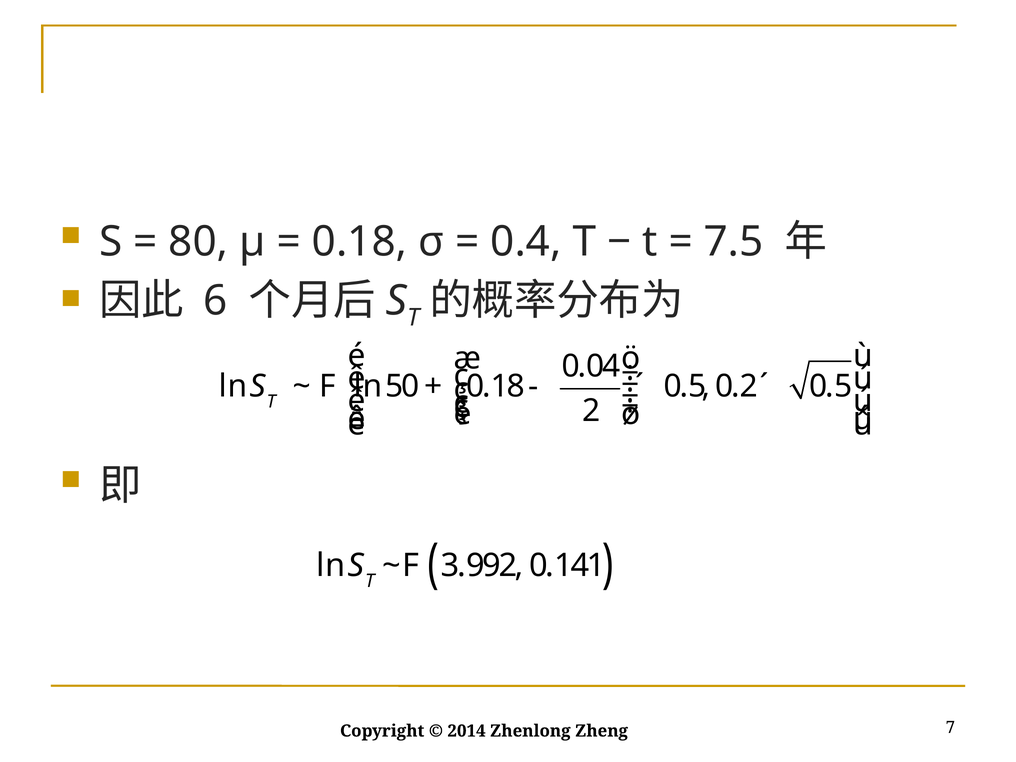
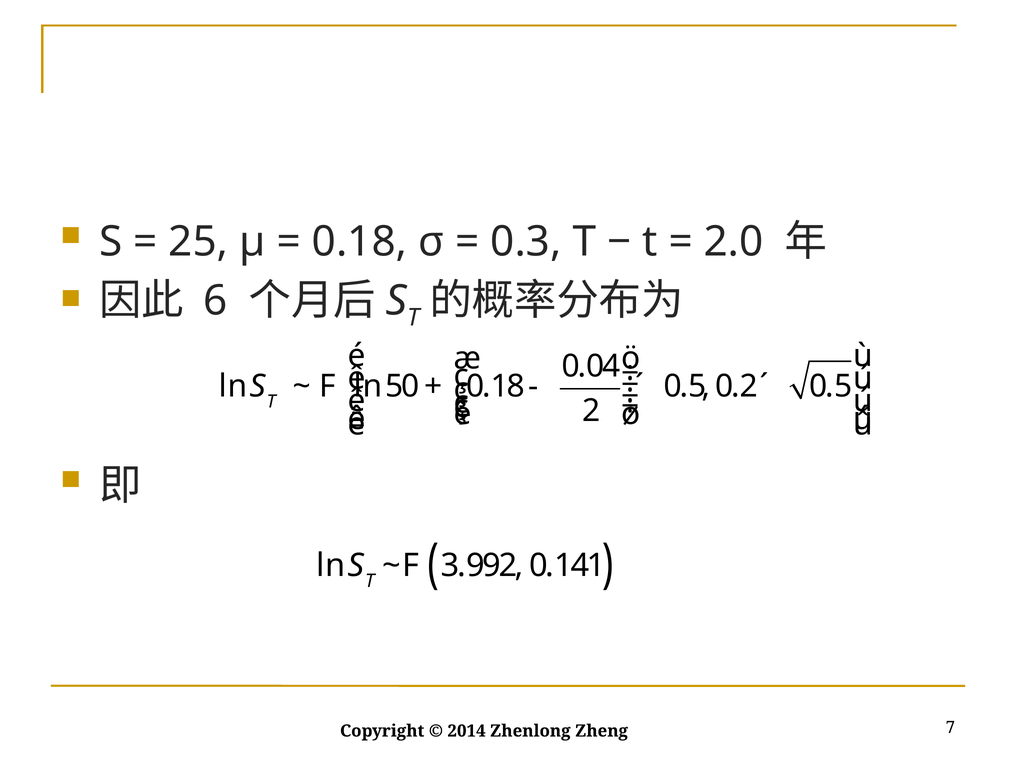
80: 80 -> 25 (198, 242)
0.4: 0.4 -> 0.3 (526, 242)
7.5: 7.5 -> 2.0 (734, 242)
